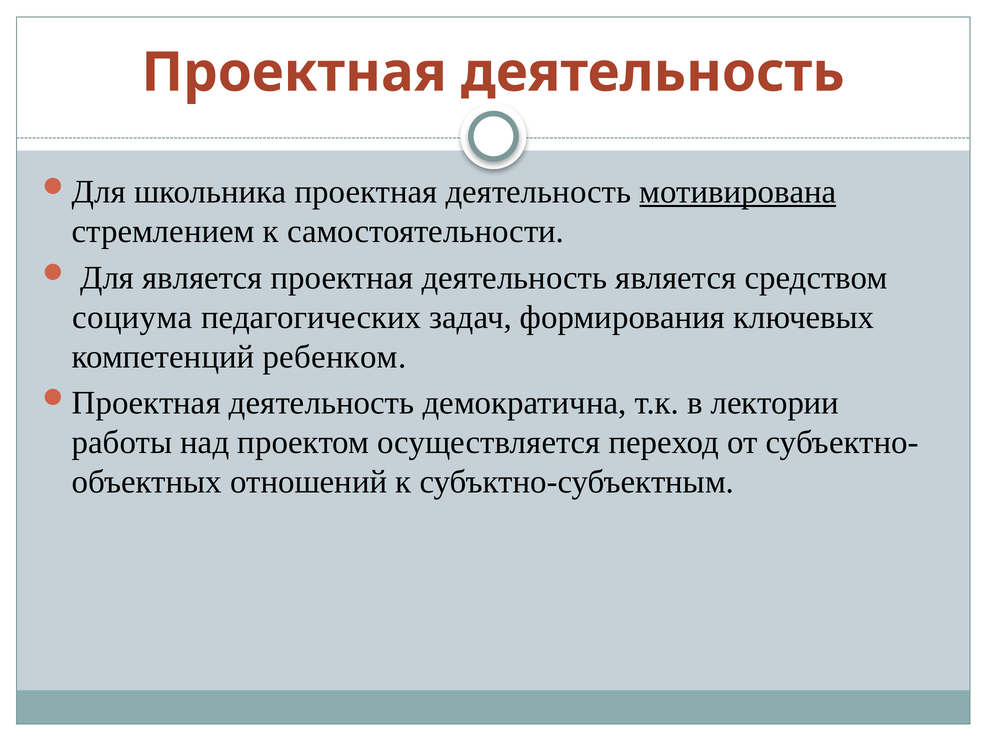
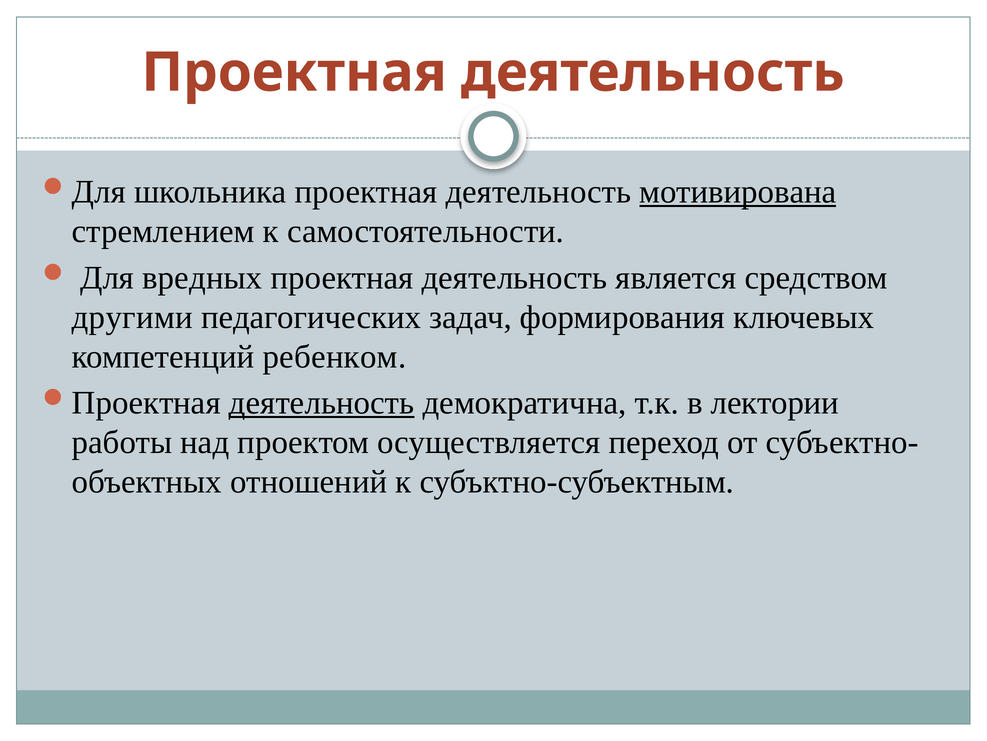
Для является: является -> вредных (202, 277)
социума: социума -> другими (132, 317)
деятельность underline: none -> present (322, 402)
